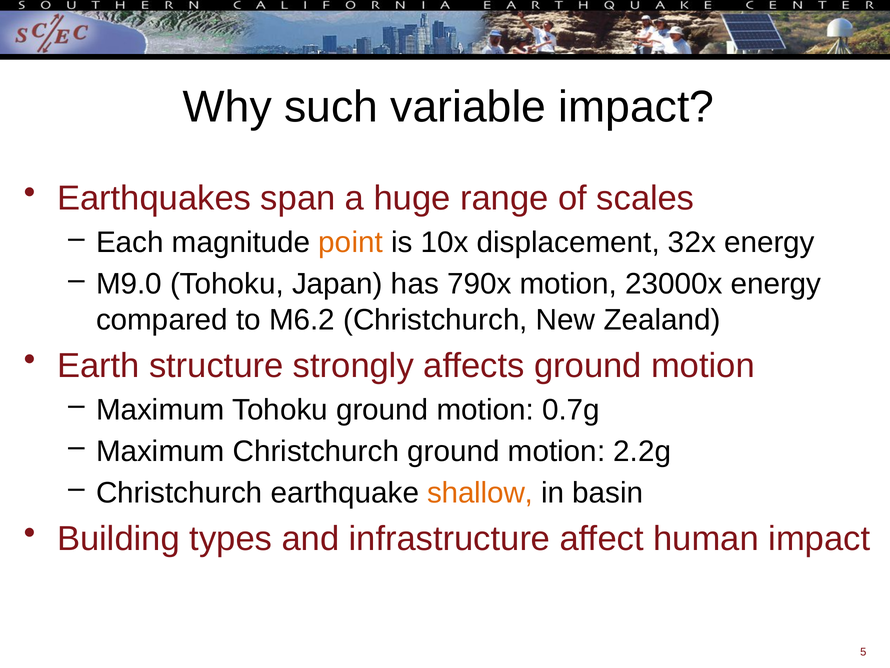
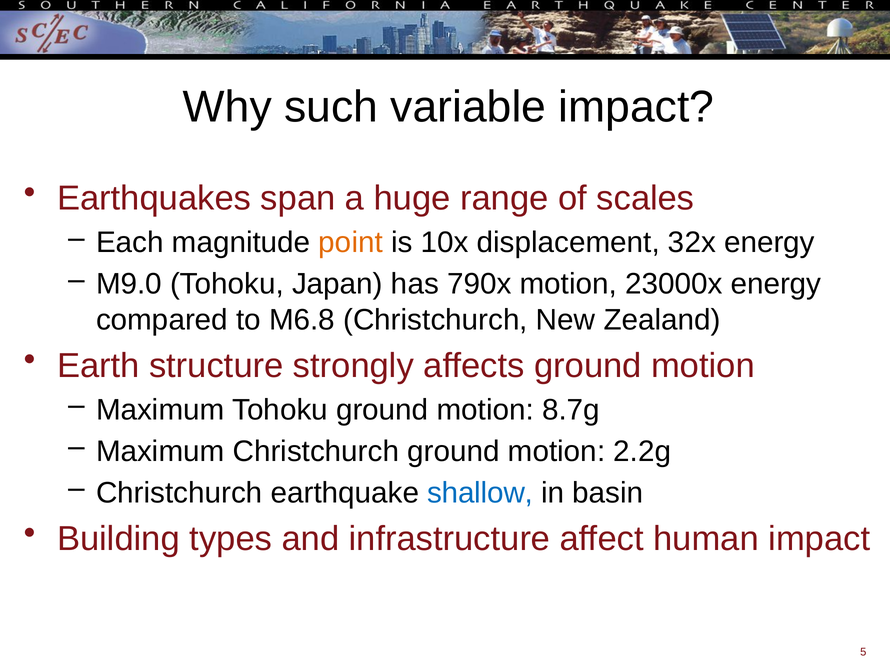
M6.2: M6.2 -> M6.8 (302, 320)
0.7g: 0.7g -> 8.7g (571, 410)
shallow colour: orange -> blue (480, 493)
